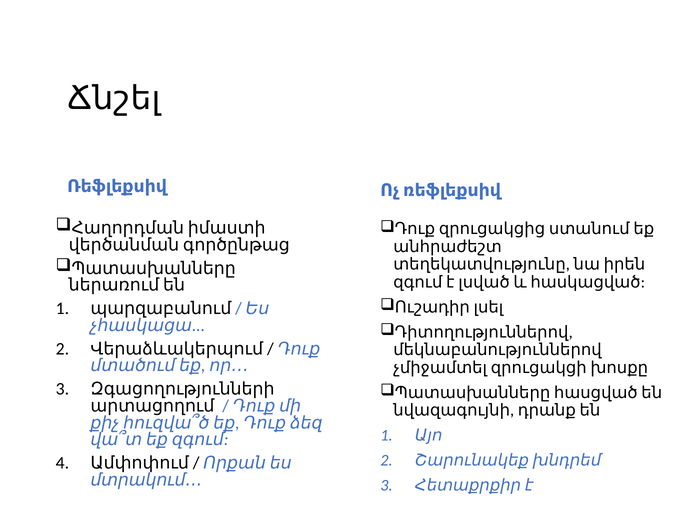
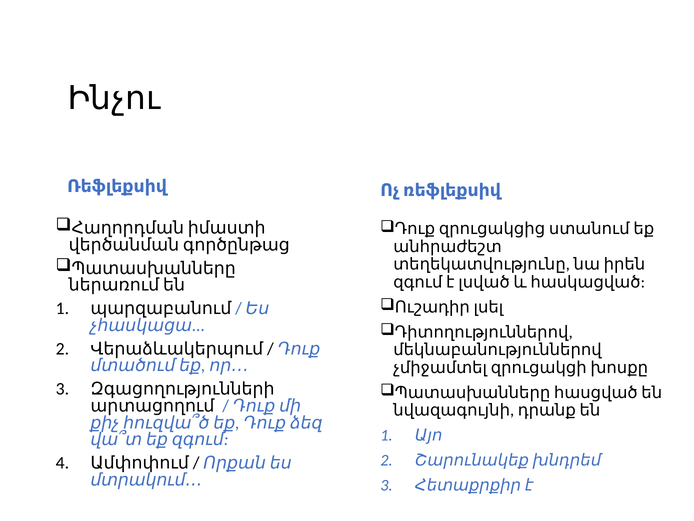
Ճնշել: Ճնշել -> Ինչու (114, 98)
